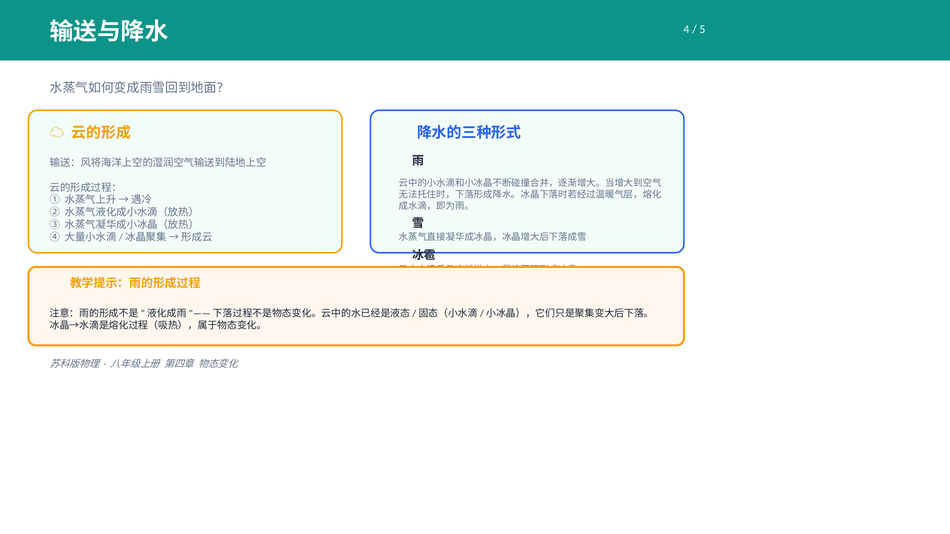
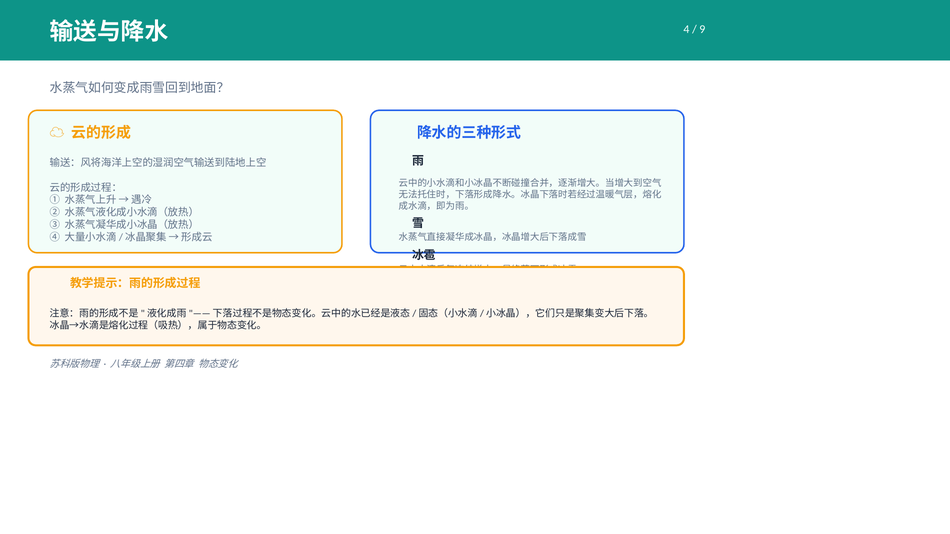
5: 5 -> 9 (702, 29)
